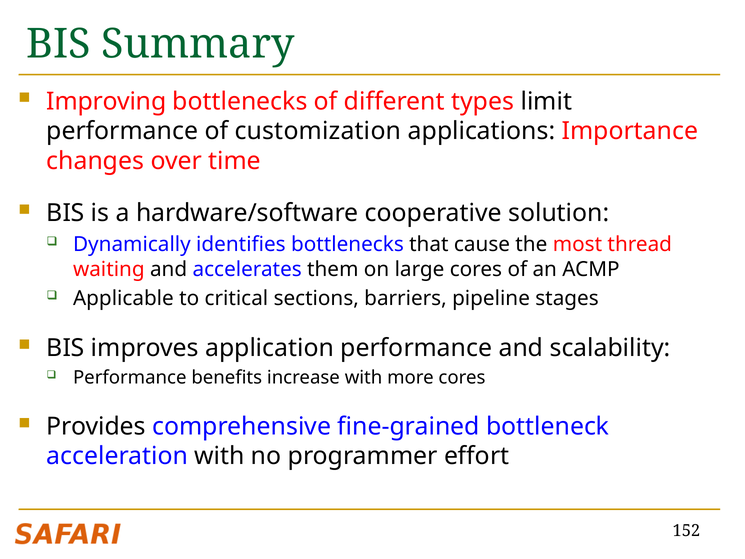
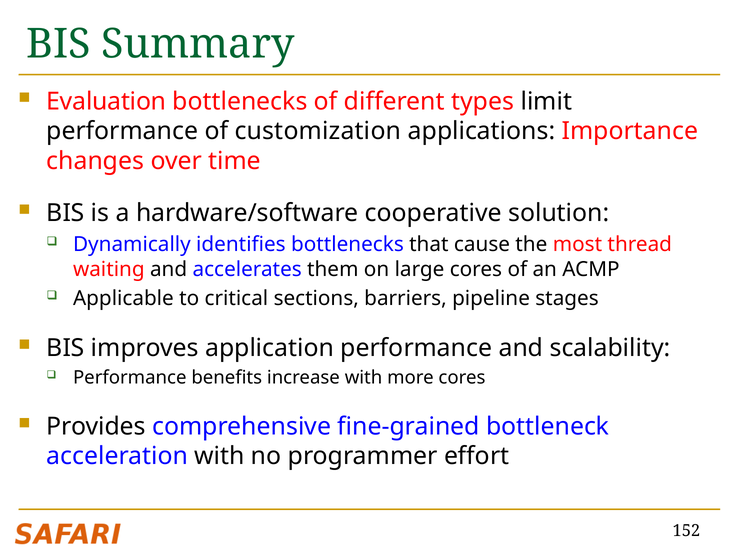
Improving: Improving -> Evaluation (106, 101)
